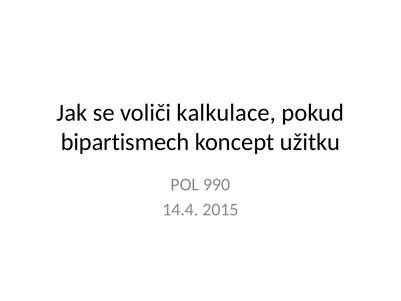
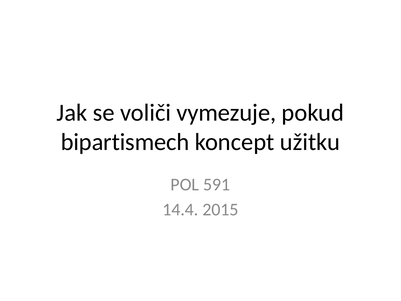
kalkulace: kalkulace -> vymezuje (226, 113)
990: 990 -> 591 (217, 184)
